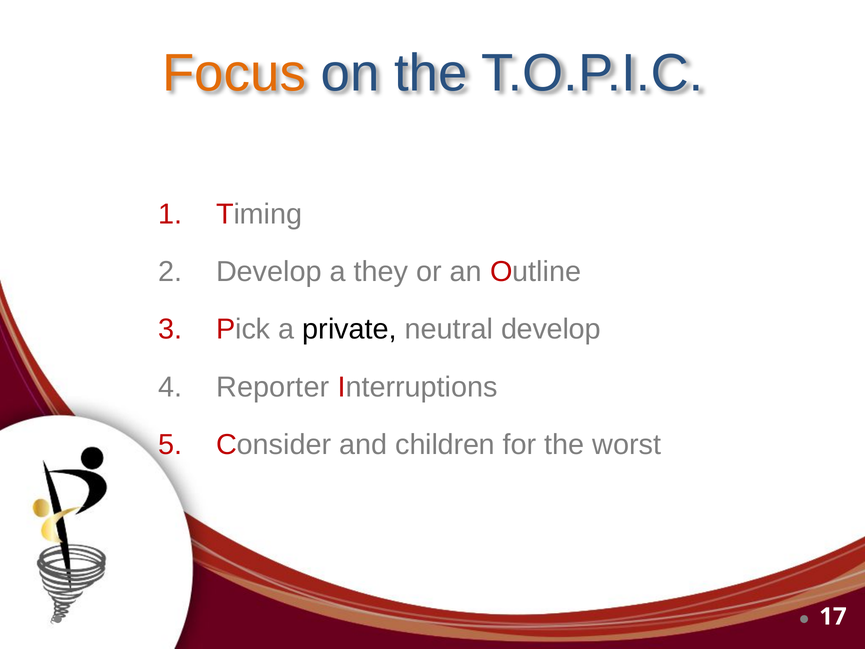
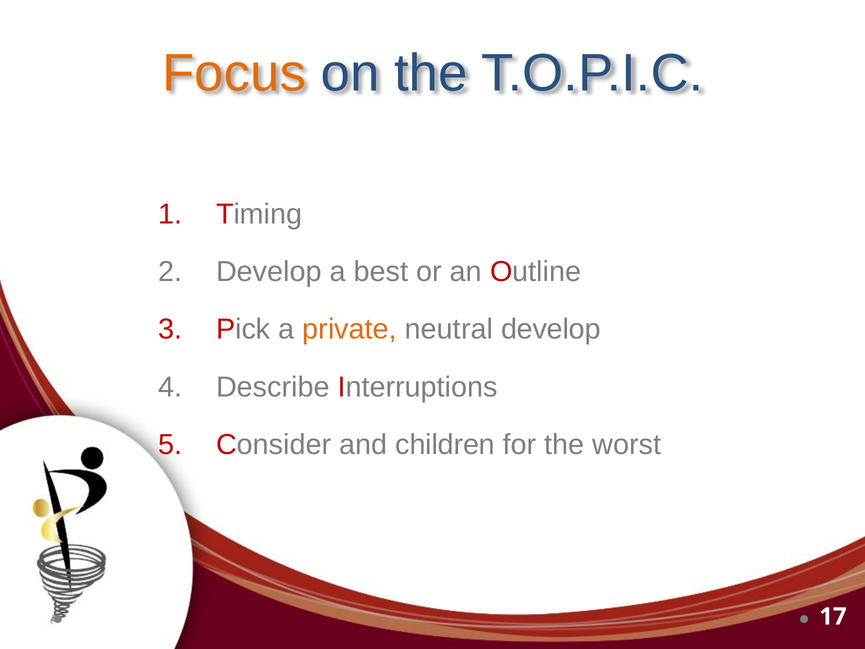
they: they -> best (381, 272)
private colour: black -> orange (350, 329)
Reporter: Reporter -> Describe (273, 387)
